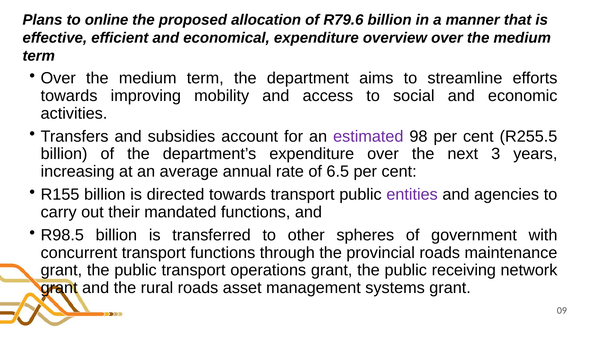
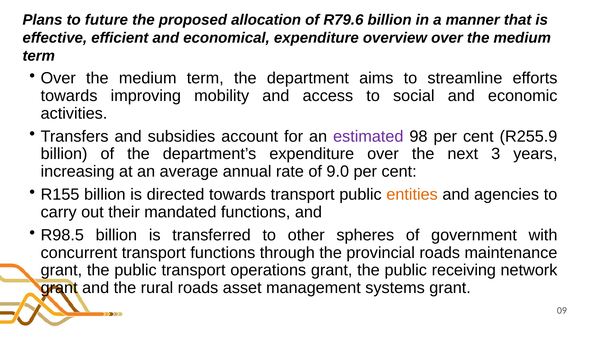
online: online -> future (106, 20)
R255.5: R255.5 -> R255.9 (528, 136)
6.5: 6.5 -> 9.0 (338, 171)
entities colour: purple -> orange (412, 195)
